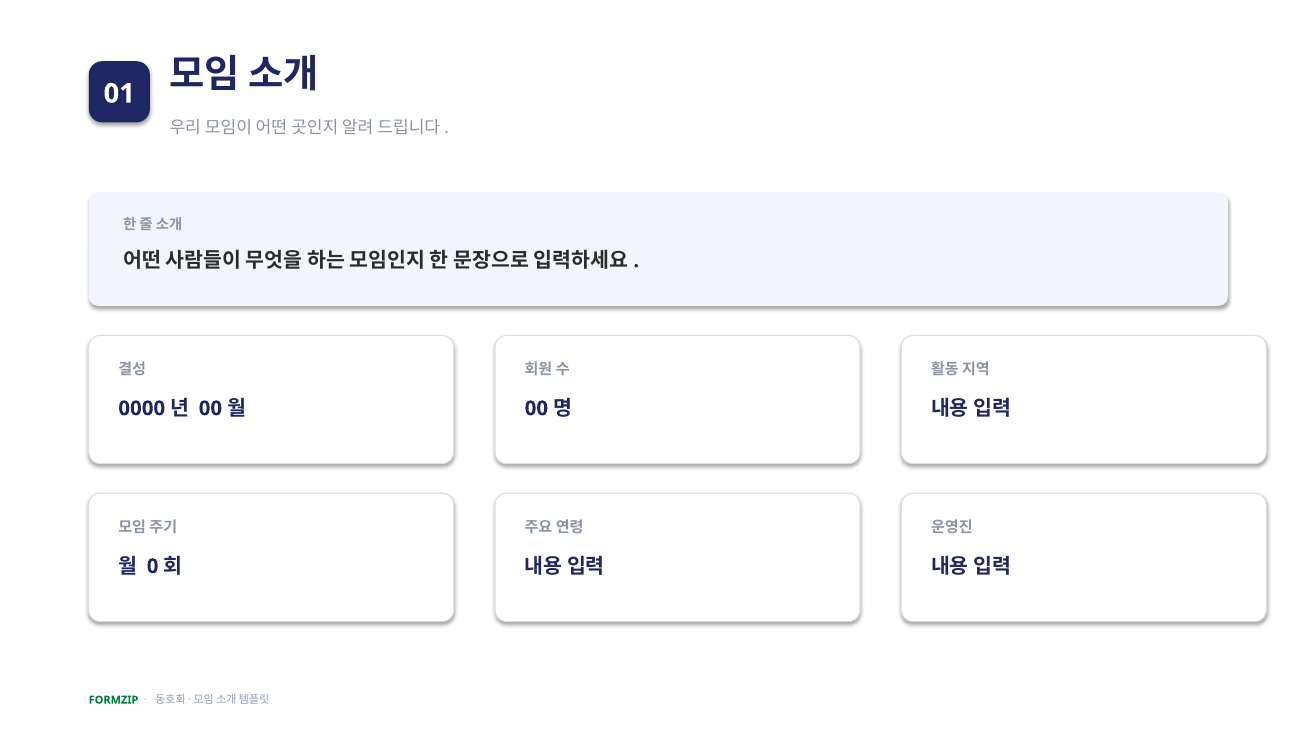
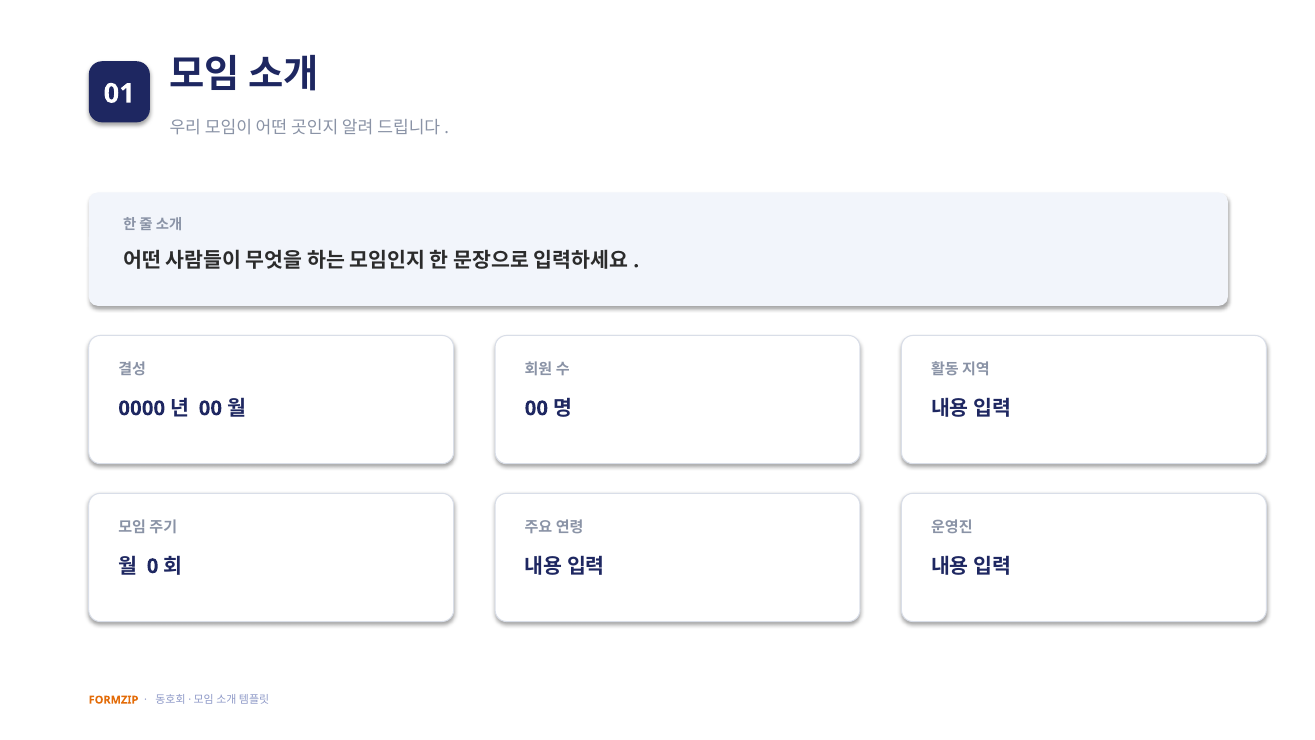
FORMZIP colour: green -> orange (114, 700)
